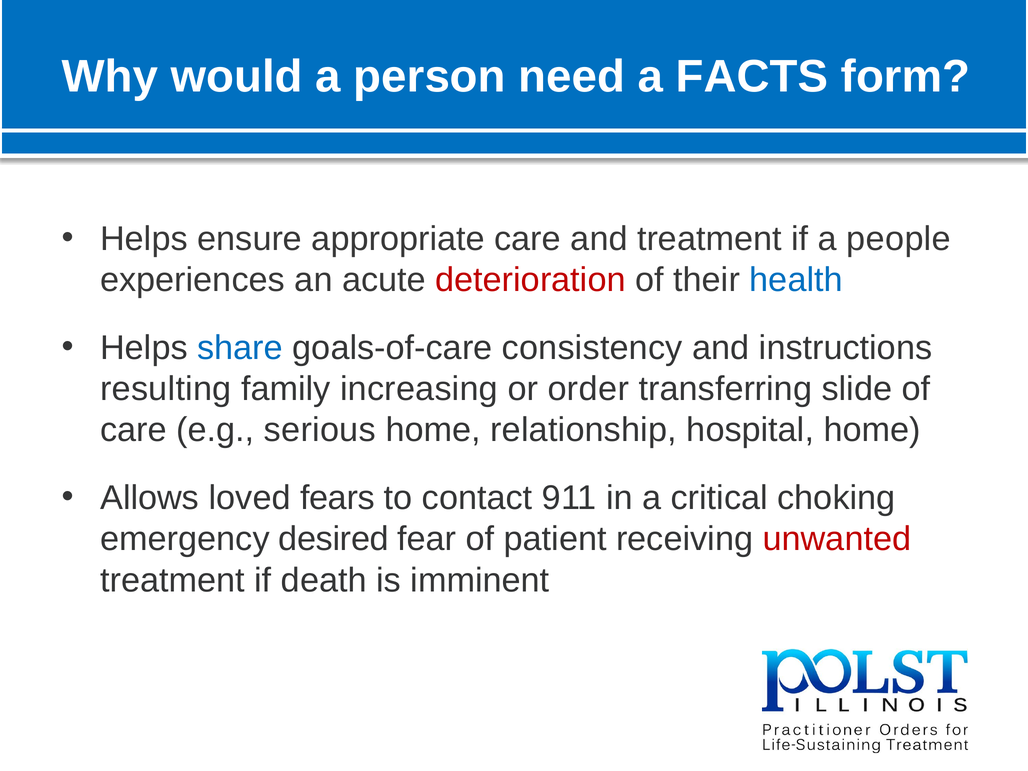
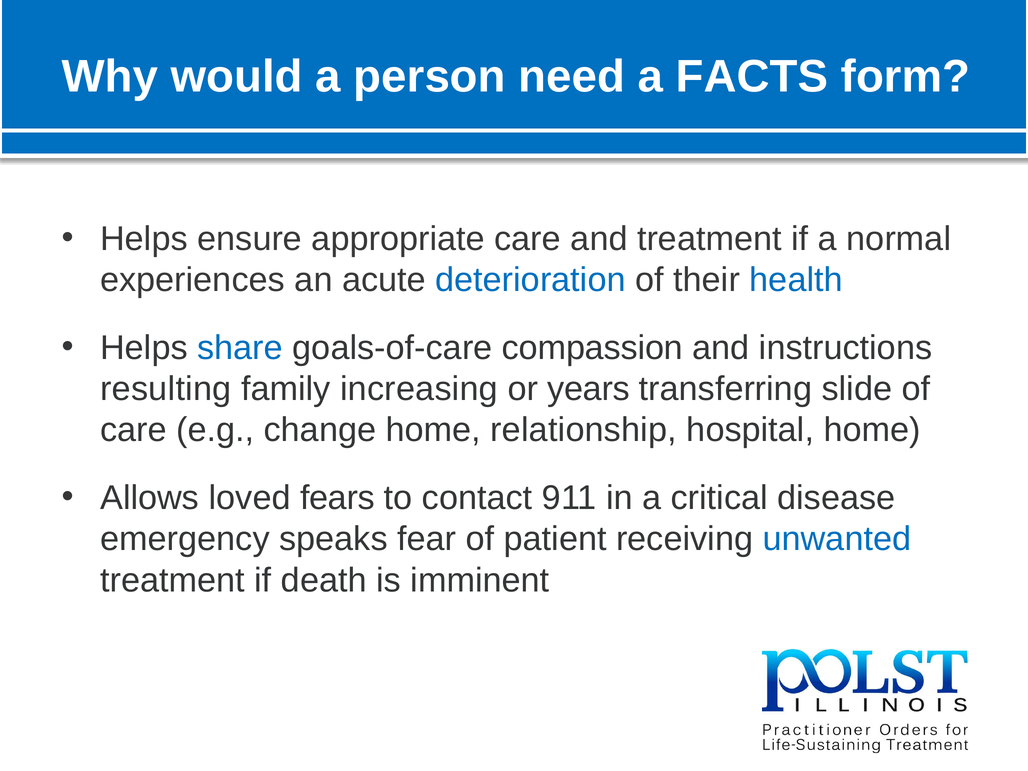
people: people -> normal (899, 239)
deterioration colour: red -> blue (530, 280)
consistency: consistency -> compassion (592, 348)
order: order -> years (589, 389)
serious: serious -> change (320, 430)
choking: choking -> disease (836, 498)
desired: desired -> speaks (333, 539)
unwanted colour: red -> blue (837, 539)
